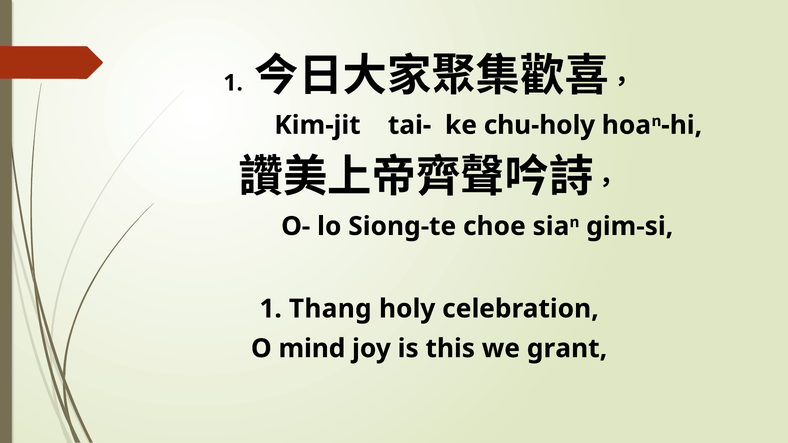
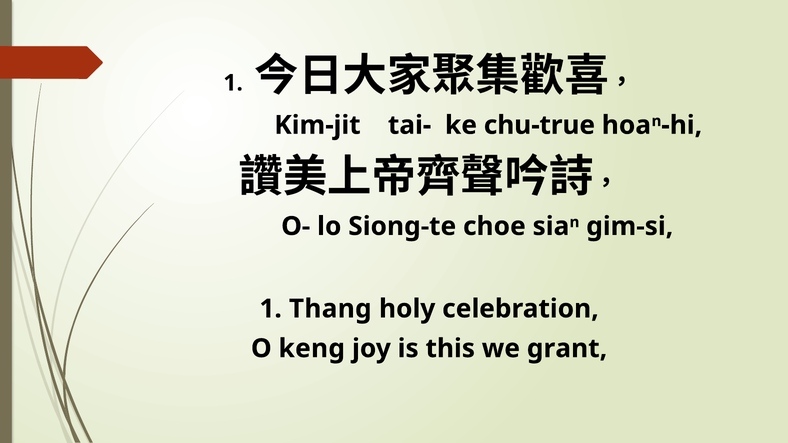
chu-holy: chu-holy -> chu-true (539, 125)
mind: mind -> keng (312, 349)
